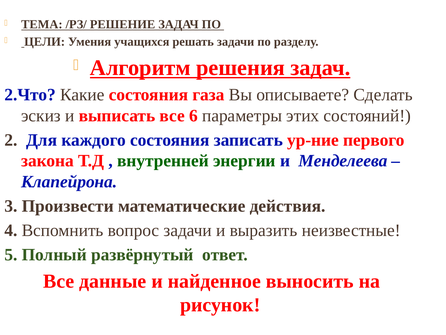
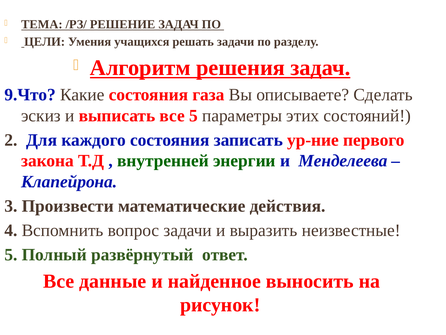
2.Что: 2.Что -> 9.Что (30, 95)
все 6: 6 -> 5 (193, 116)
